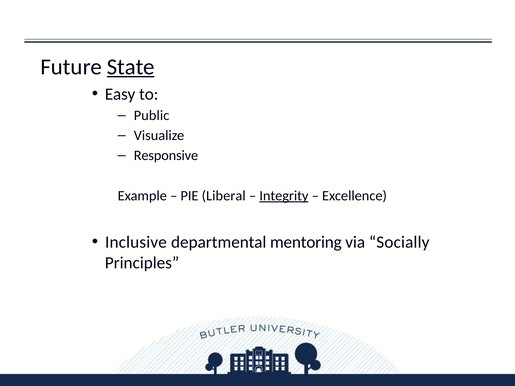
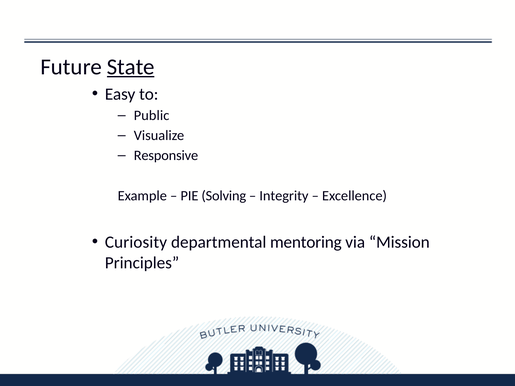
Liberal: Liberal -> Solving (224, 196)
Integrity underline: present -> none (284, 196)
Inclusive: Inclusive -> Curiosity (136, 242)
Socially: Socially -> Mission (399, 242)
